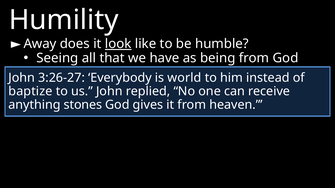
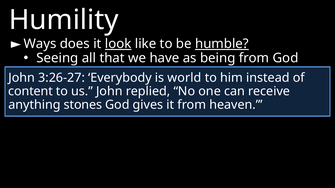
Away: Away -> Ways (40, 44)
humble underline: none -> present (222, 44)
baptize: baptize -> content (31, 91)
